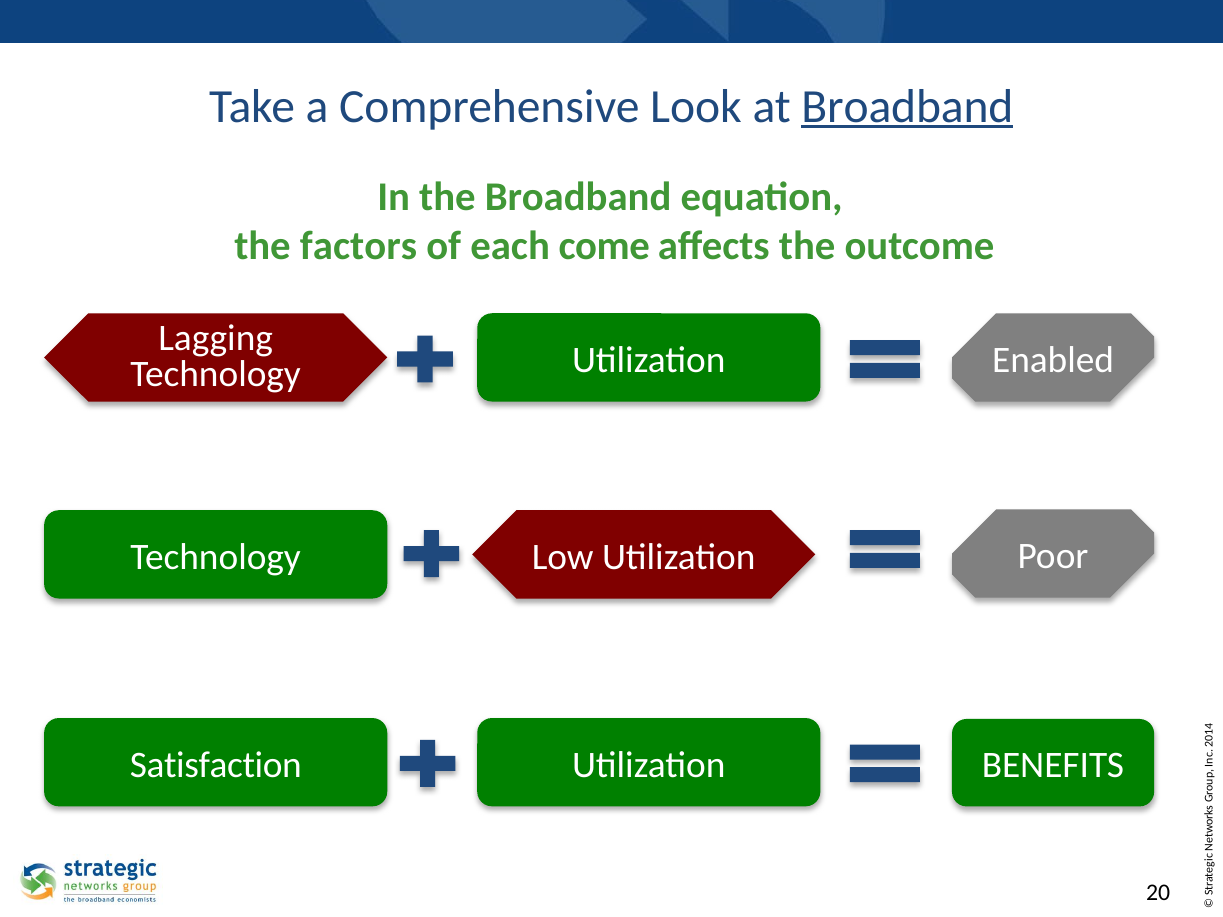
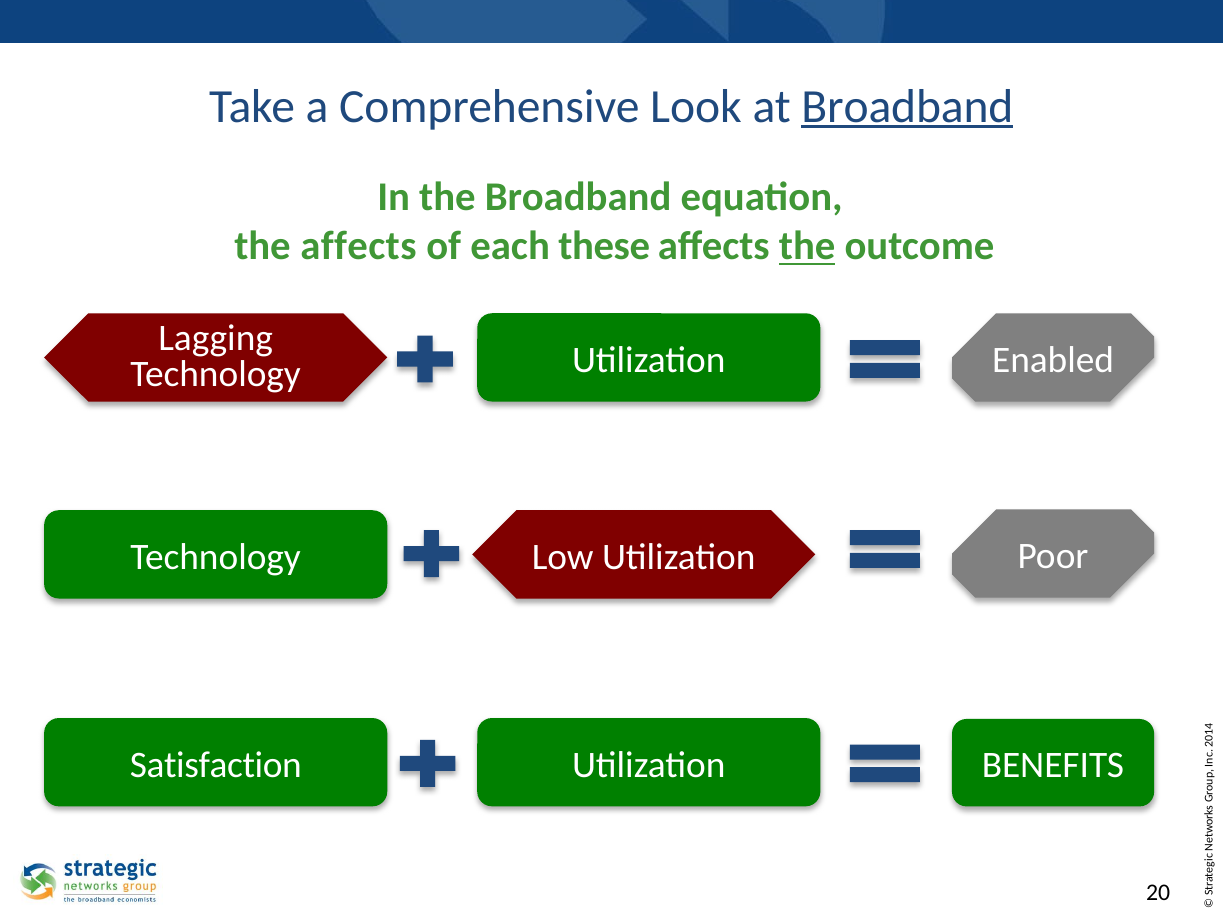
the factors: factors -> affects (358, 247)
come: come -> these (604, 247)
the underline: none -> present (807, 247)
